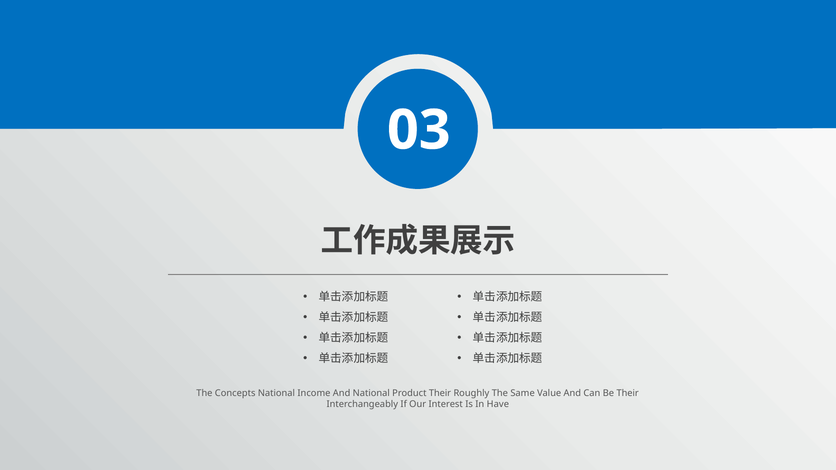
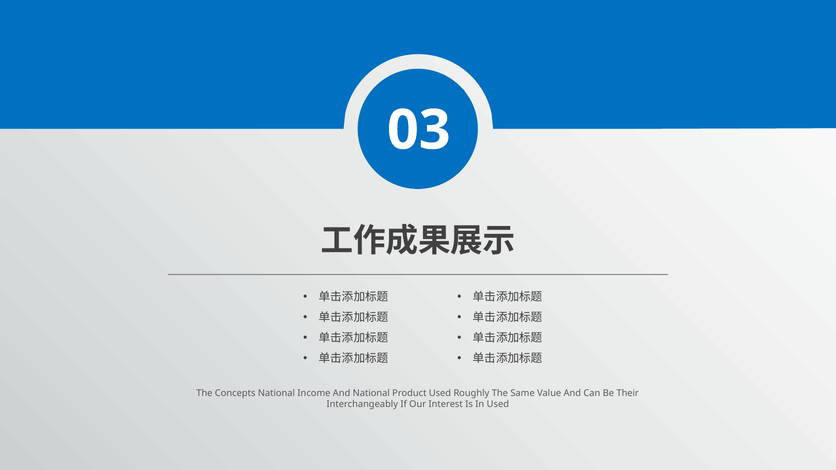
Product Their: Their -> Used (440, 393)
In Have: Have -> Used (498, 404)
